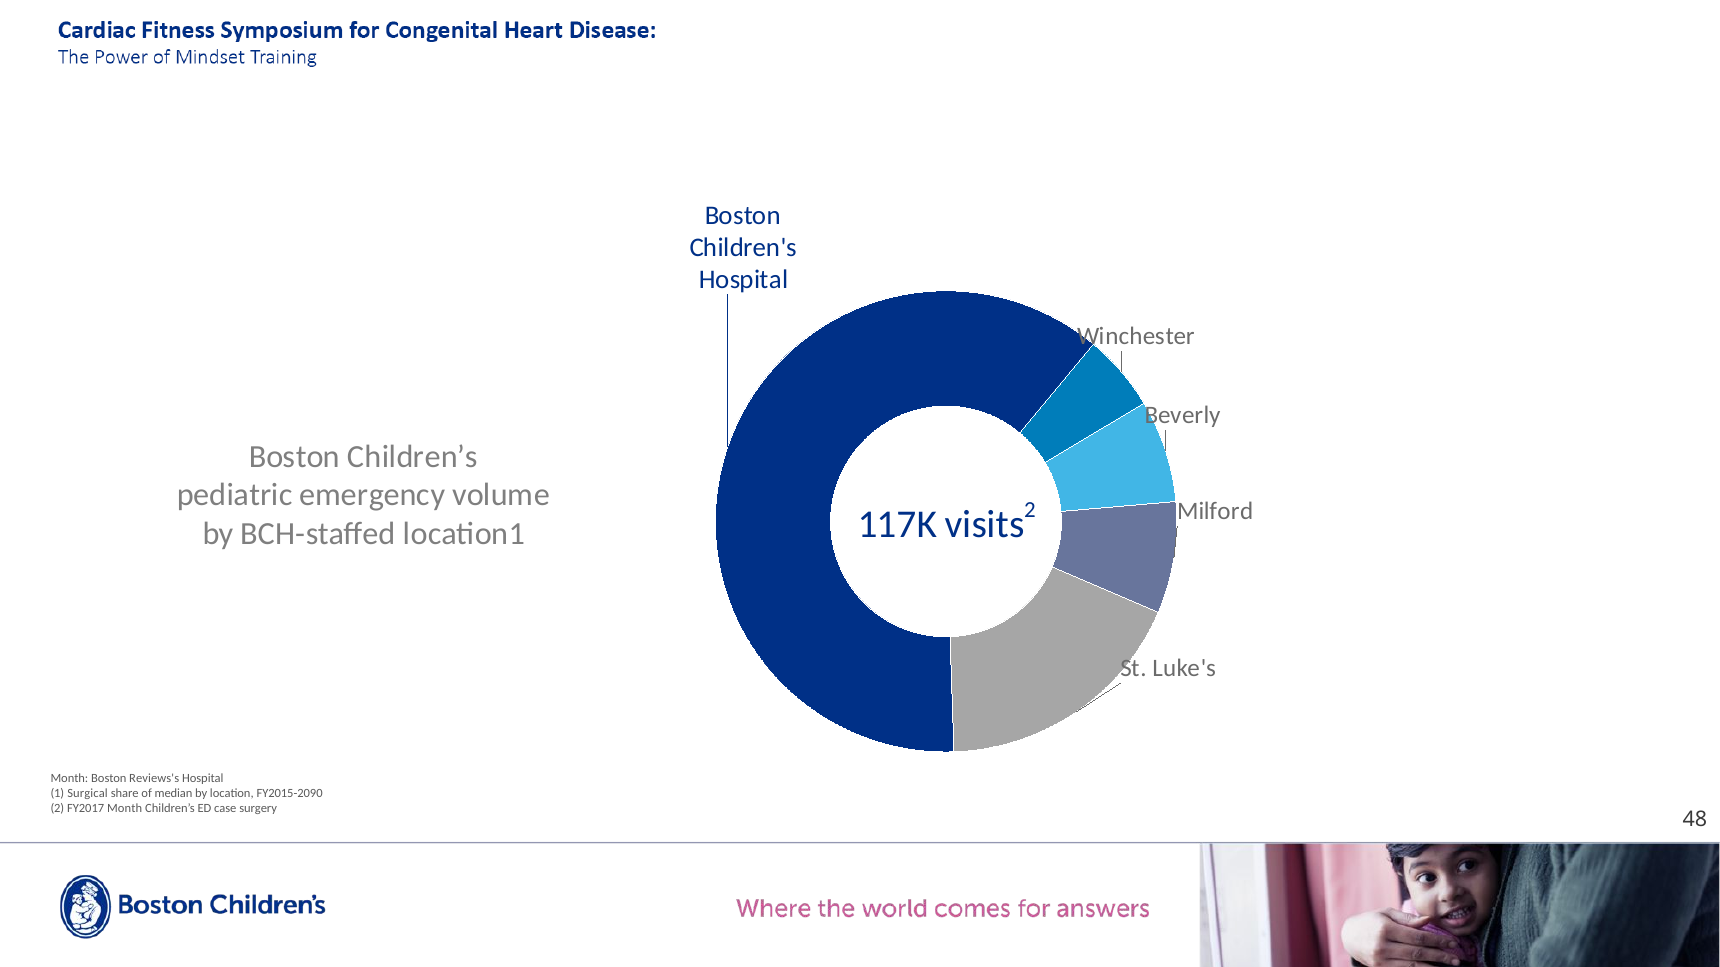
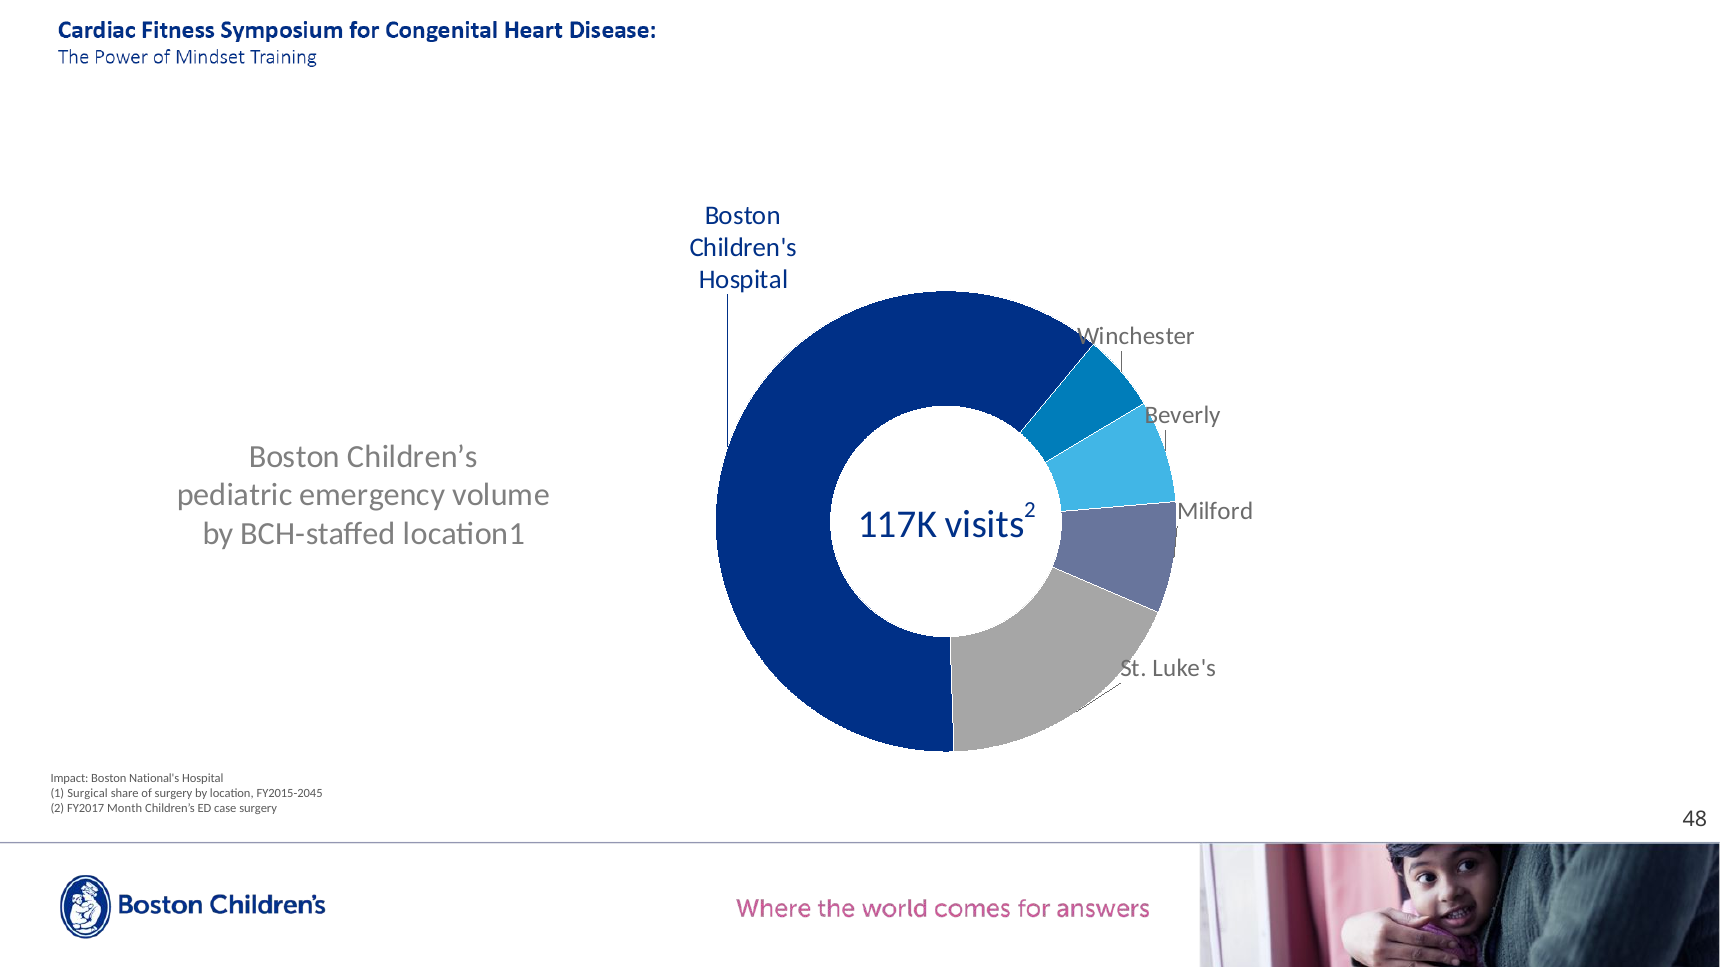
Month: Month -> Impact (70, 779)
Reviews's: Reviews's -> National's (154, 779)
of median: median -> surgery (173, 794)
FY2015-2090: FY2015-2090 -> FY2015-2045 (290, 794)
